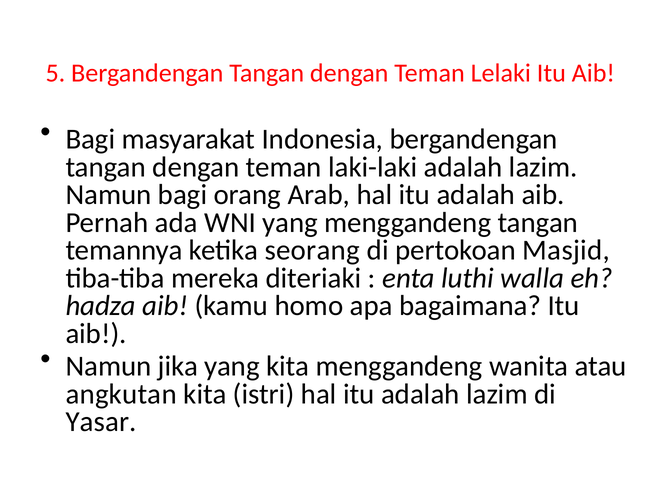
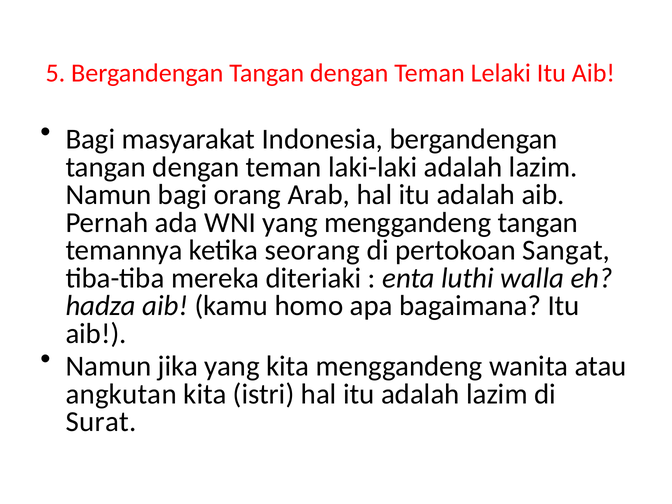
Masjid: Masjid -> Sangat (566, 250)
Yasar: Yasar -> Surat (101, 422)
